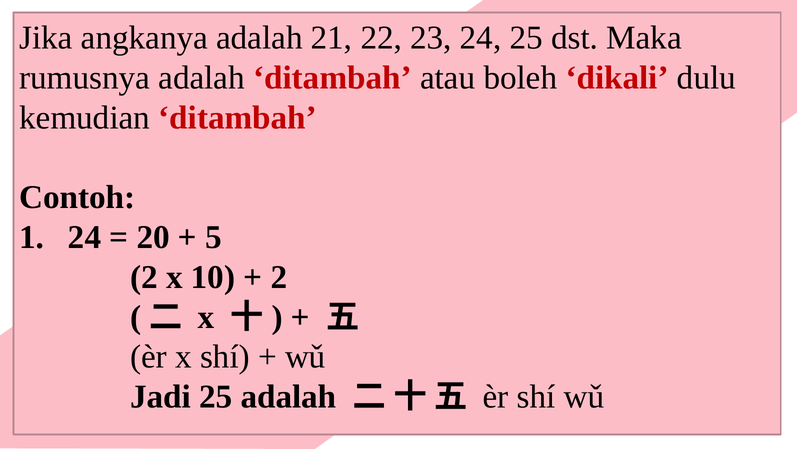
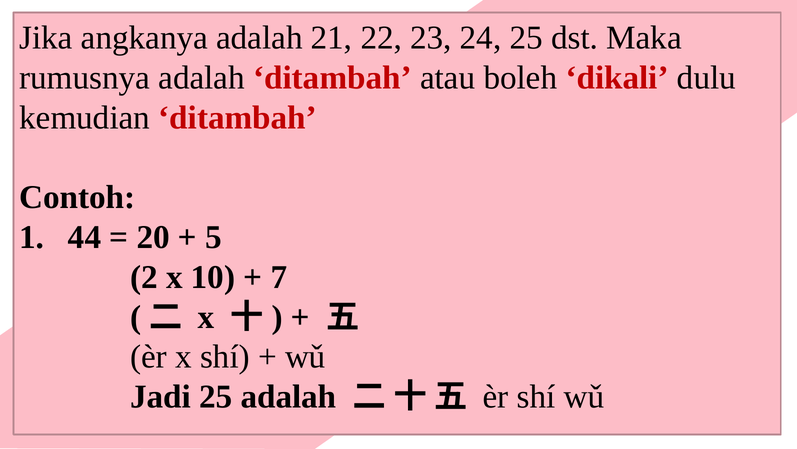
24: 24 -> 44 (85, 237)
2: 2 -> 7 (279, 277)
